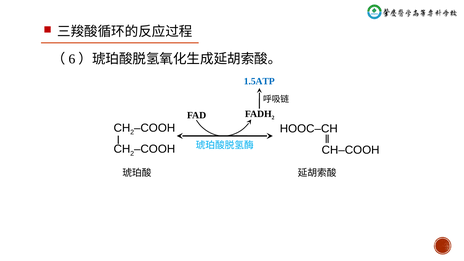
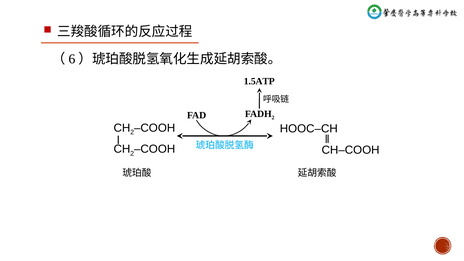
1.5ATP colour: blue -> black (259, 81)
